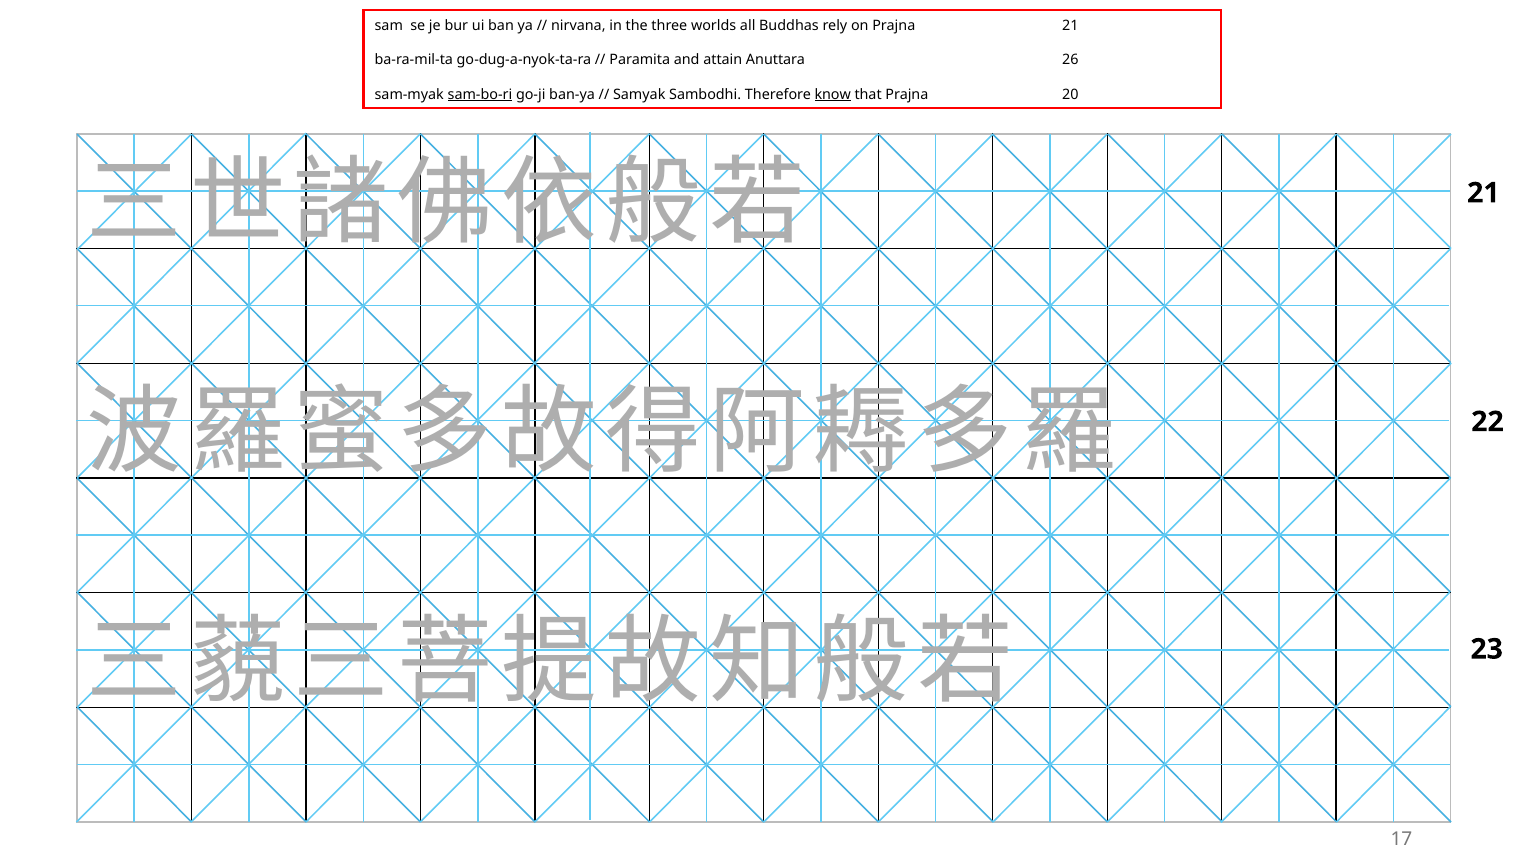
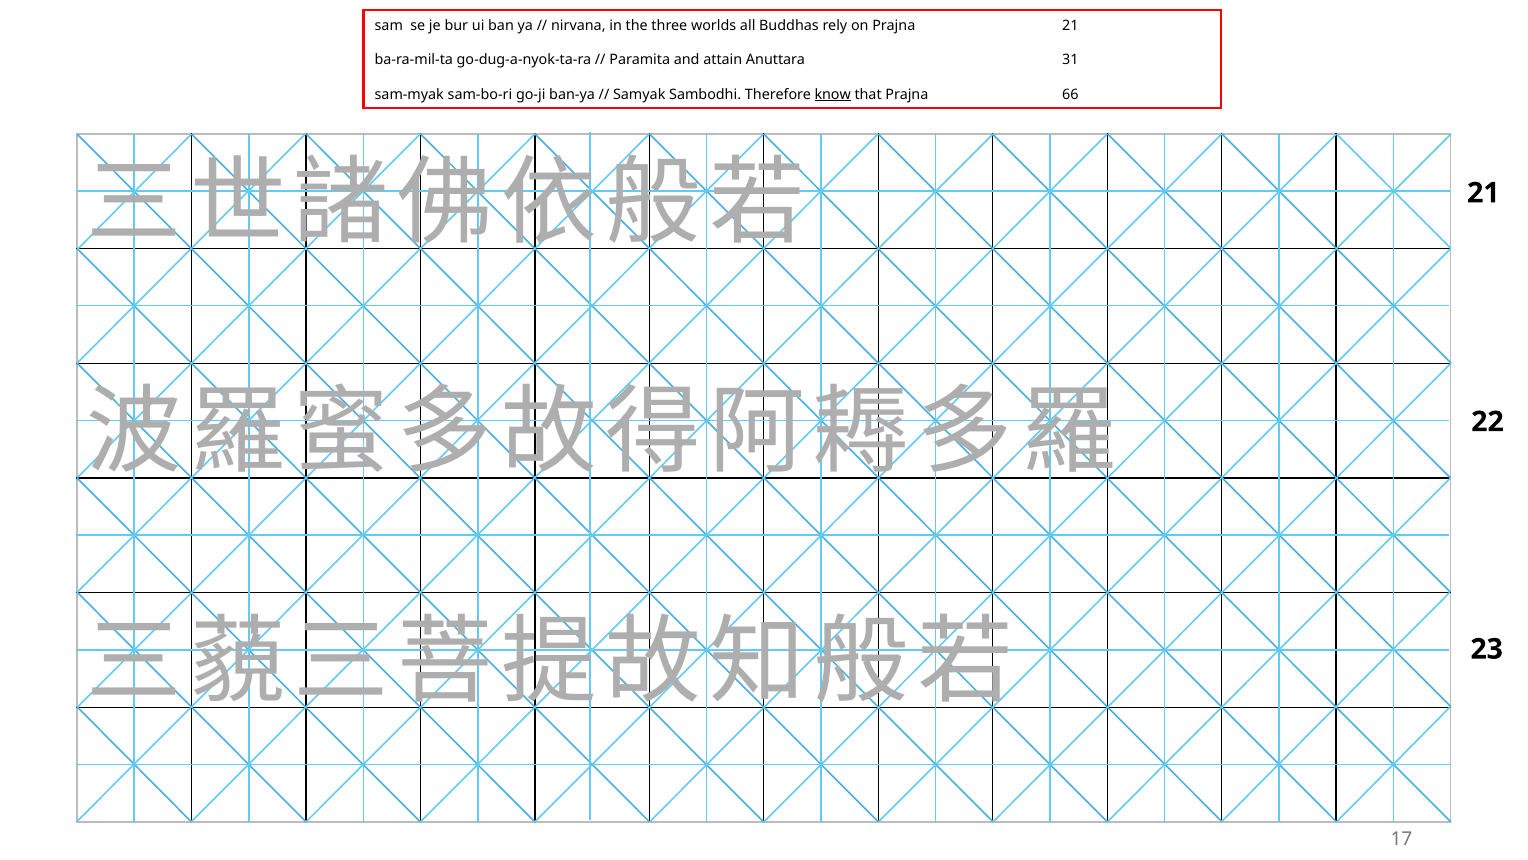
26: 26 -> 31 (1070, 60)
sam-bo-ri underline: present -> none (480, 94)
20: 20 -> 66 (1070, 94)
